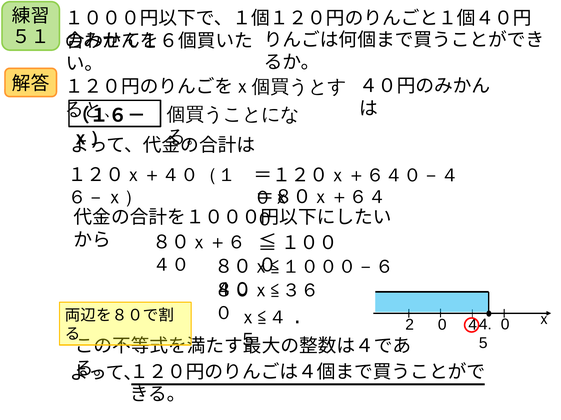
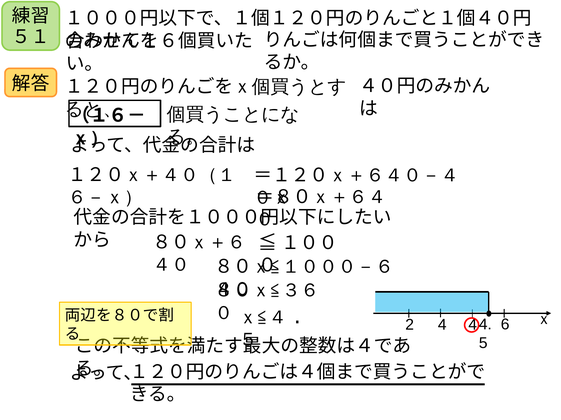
2 0: 0 -> 4 (442, 325)
4 0: 0 -> 6 (505, 325)
